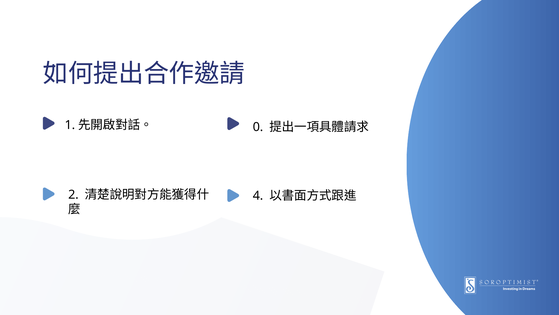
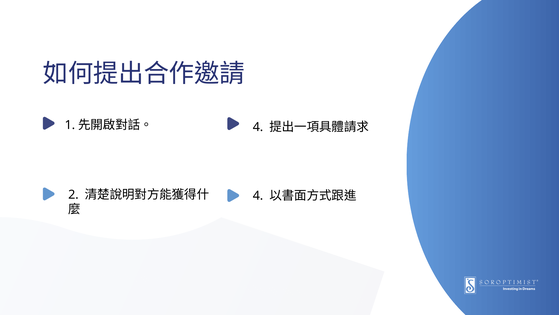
0: 0 -> 4 (258, 127)
